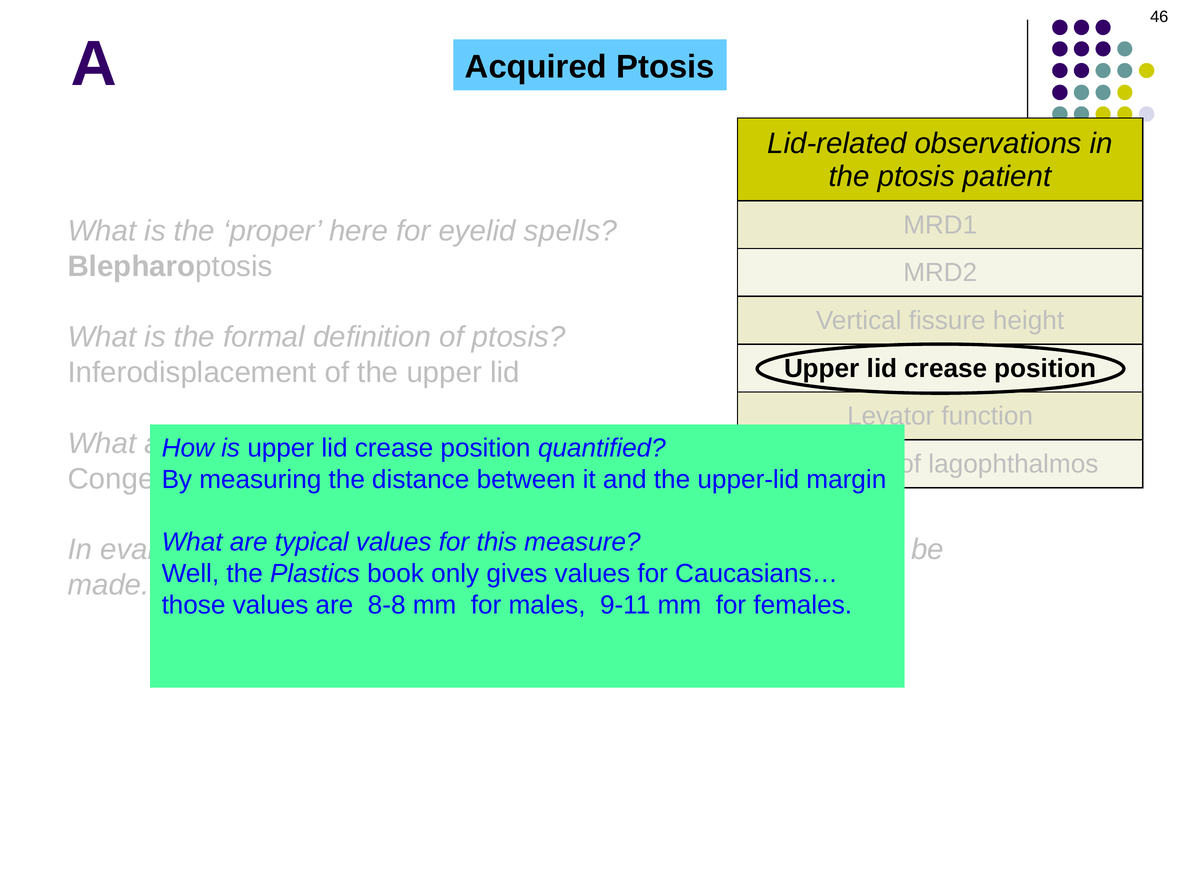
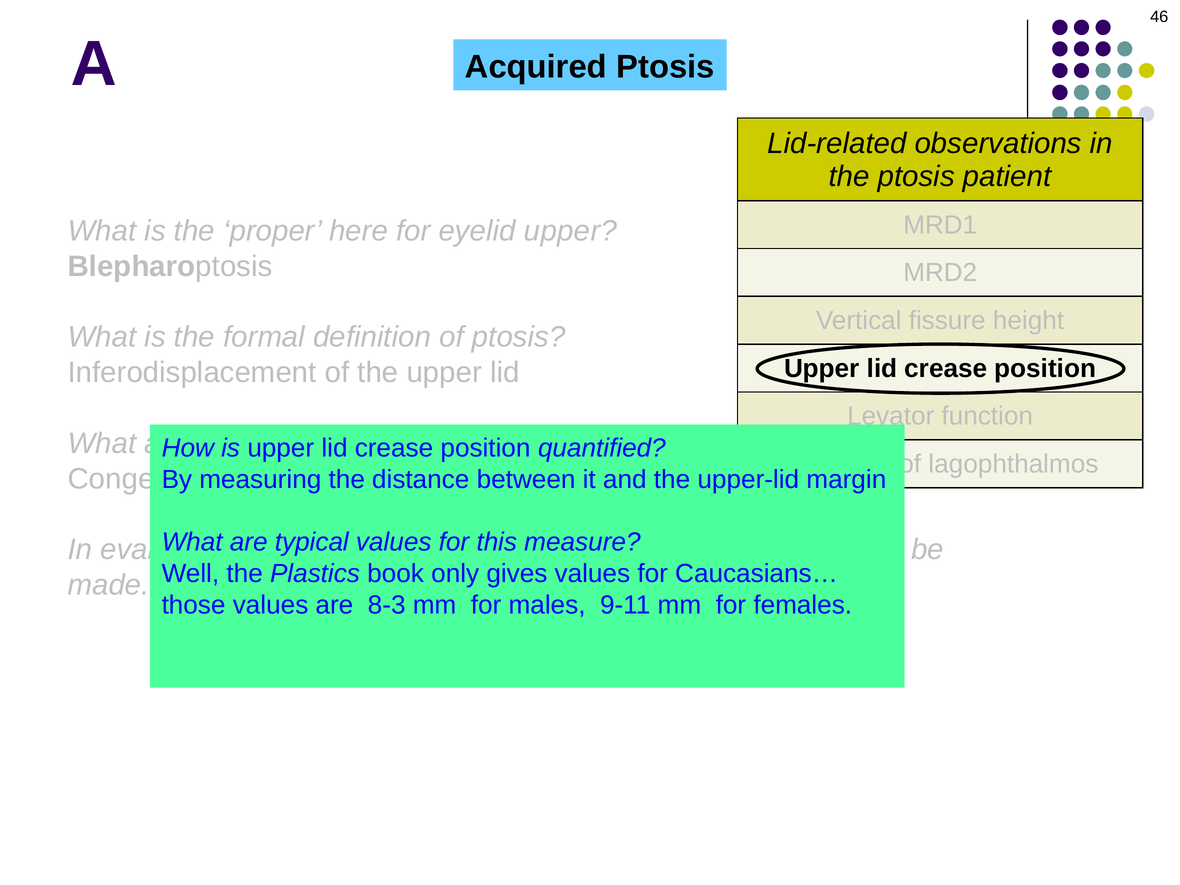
eyelid spells: spells -> upper (570, 231)
8-8: 8-8 -> 8-3 (387, 605)
